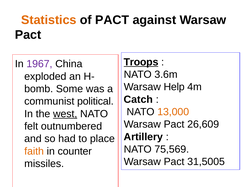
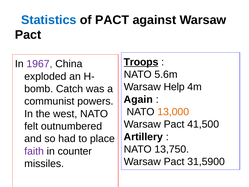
Statistics colour: orange -> blue (49, 20)
3.6m: 3.6m -> 5.6m (166, 74)
Some: Some -> Catch (69, 89)
Catch: Catch -> Again (138, 99)
political: political -> powers (95, 101)
west underline: present -> none (65, 114)
26,609: 26,609 -> 41,500 (203, 124)
75,569: 75,569 -> 13,750 (172, 149)
faith colour: orange -> purple (34, 151)
31,5005: 31,5005 -> 31,5900 (206, 162)
